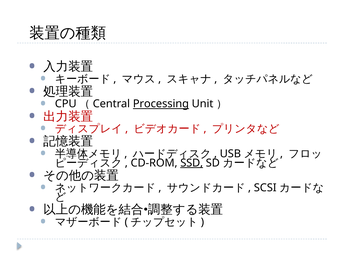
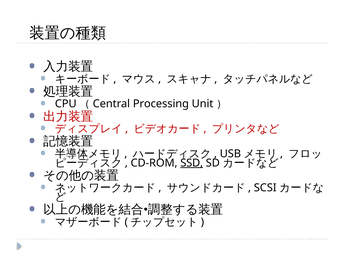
Processing underline: present -> none (161, 104)
